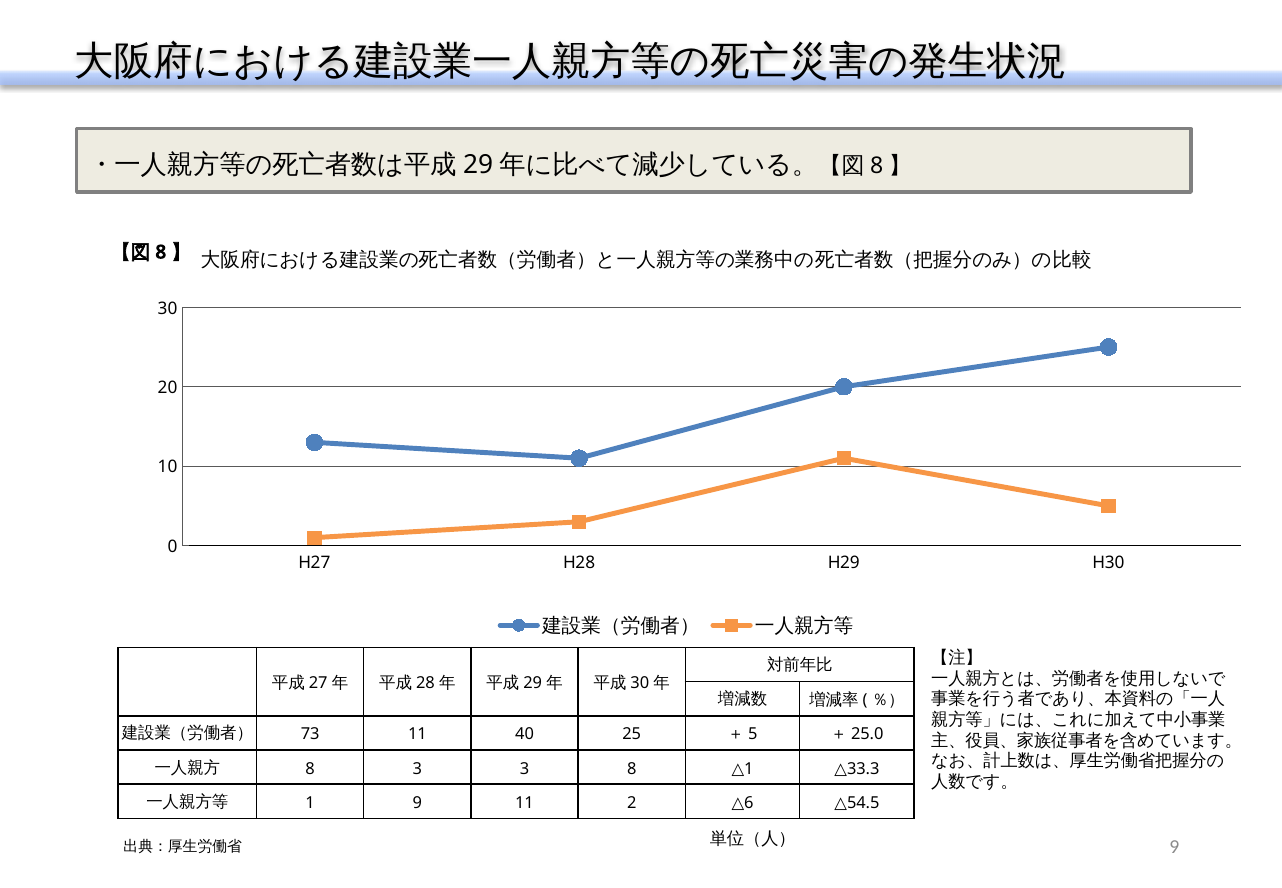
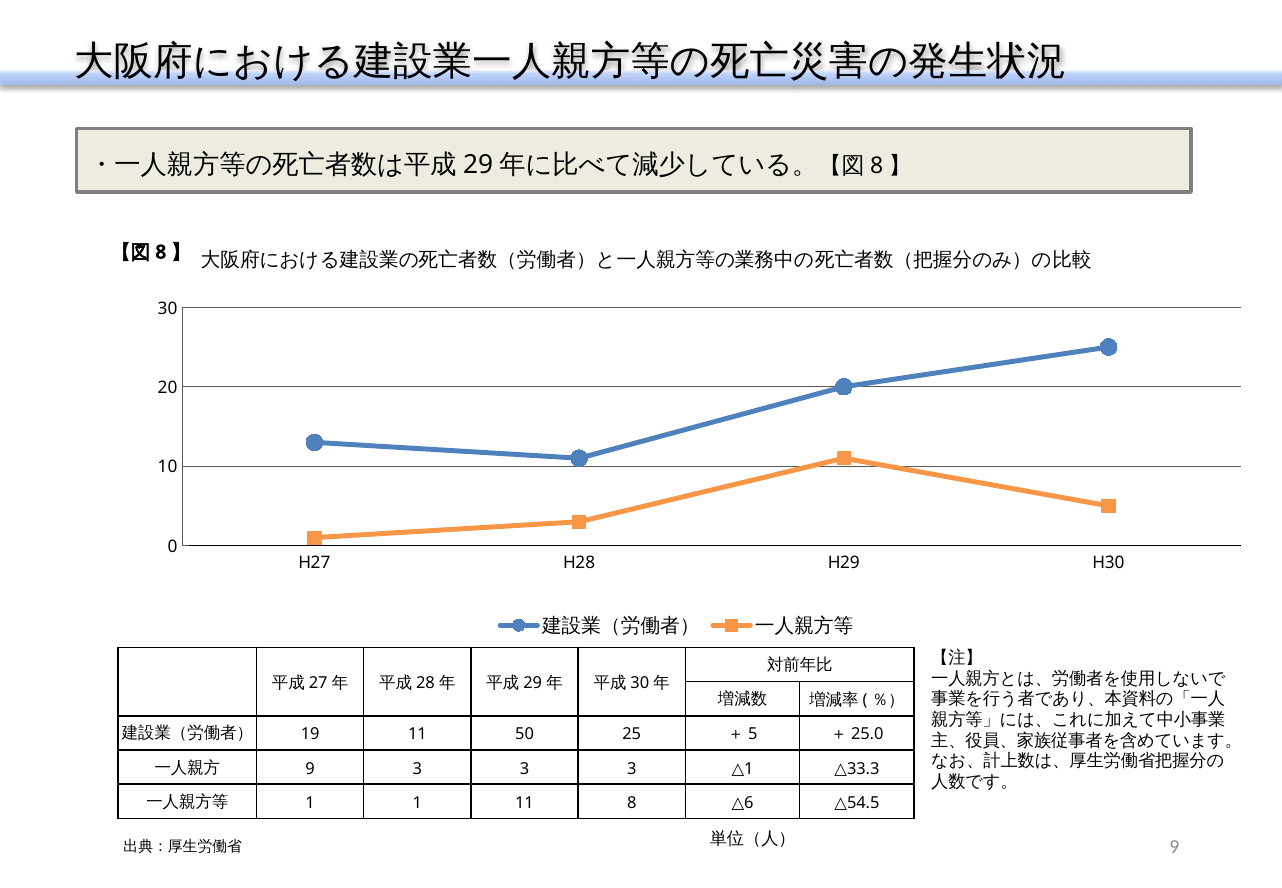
73: 73 -> 19 (310, 735)
40: 40 -> 50 (525, 735)
8: 8 -> 9 (310, 769)
3 3 8: 8 -> 3 (632, 769)
1 9: 9 -> 1 (417, 803)
11 2: 2 -> 8 (632, 803)
